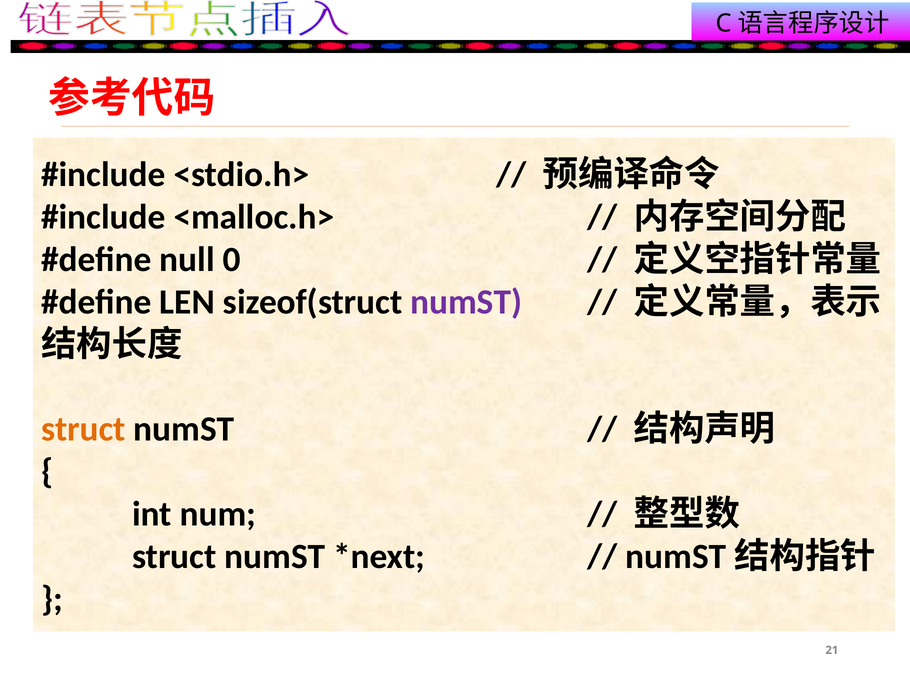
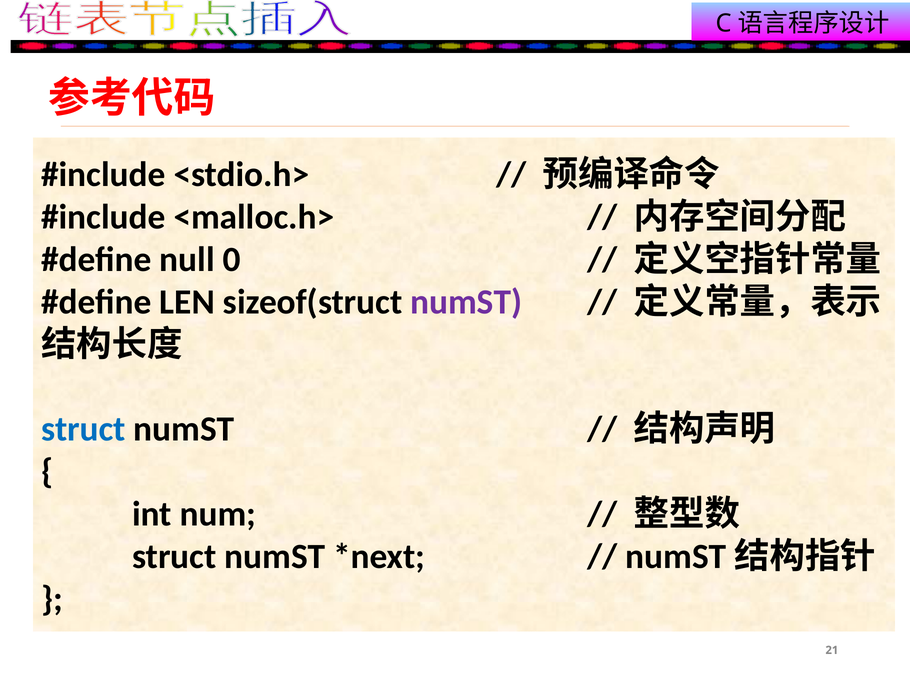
struct colour: orange -> blue (83, 430)
